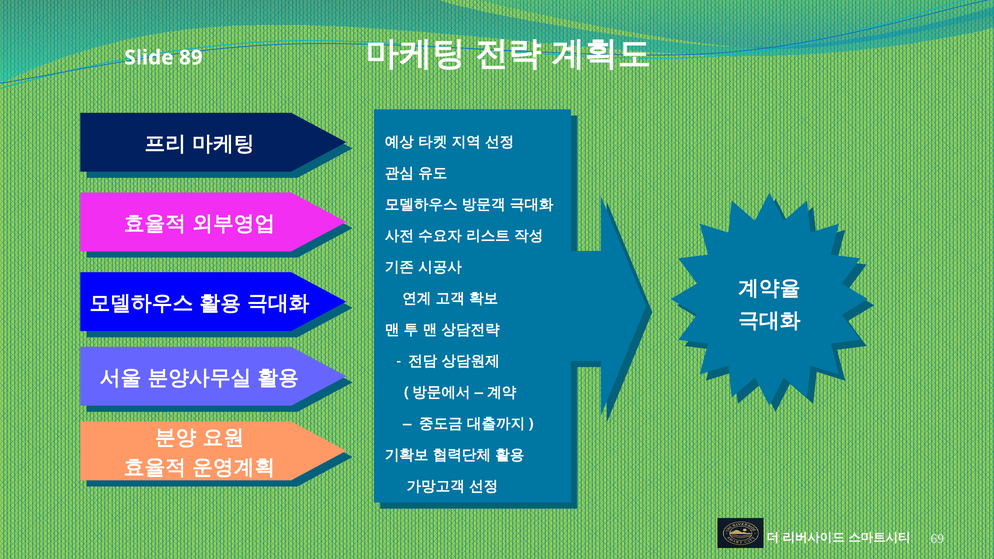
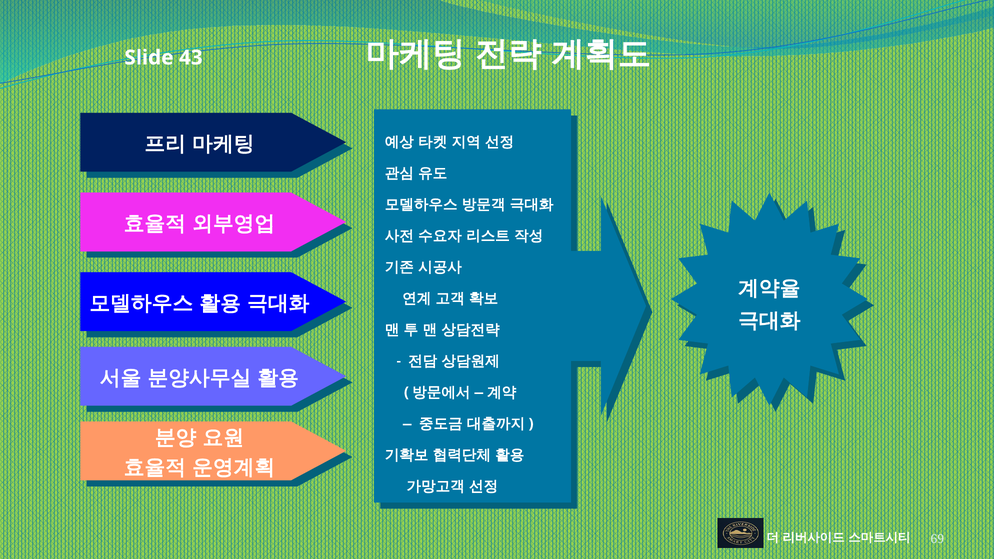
89: 89 -> 43 (191, 58)
